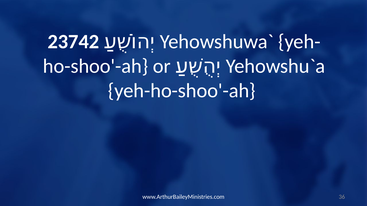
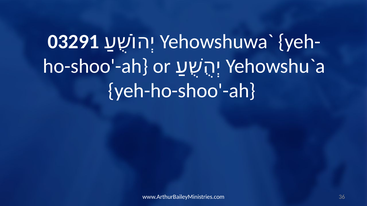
23742: 23742 -> 03291 (73, 42)
